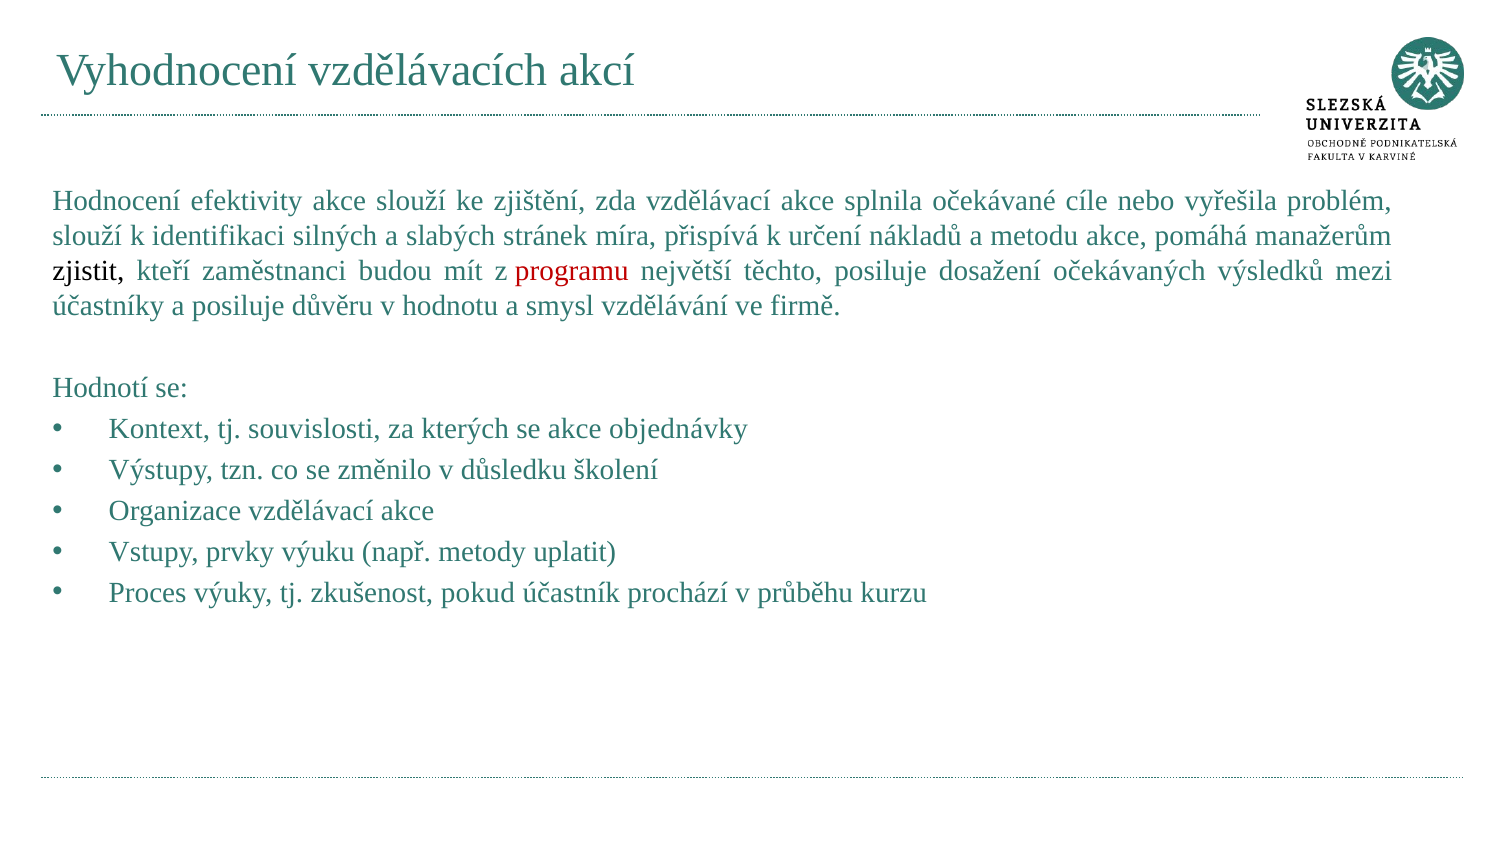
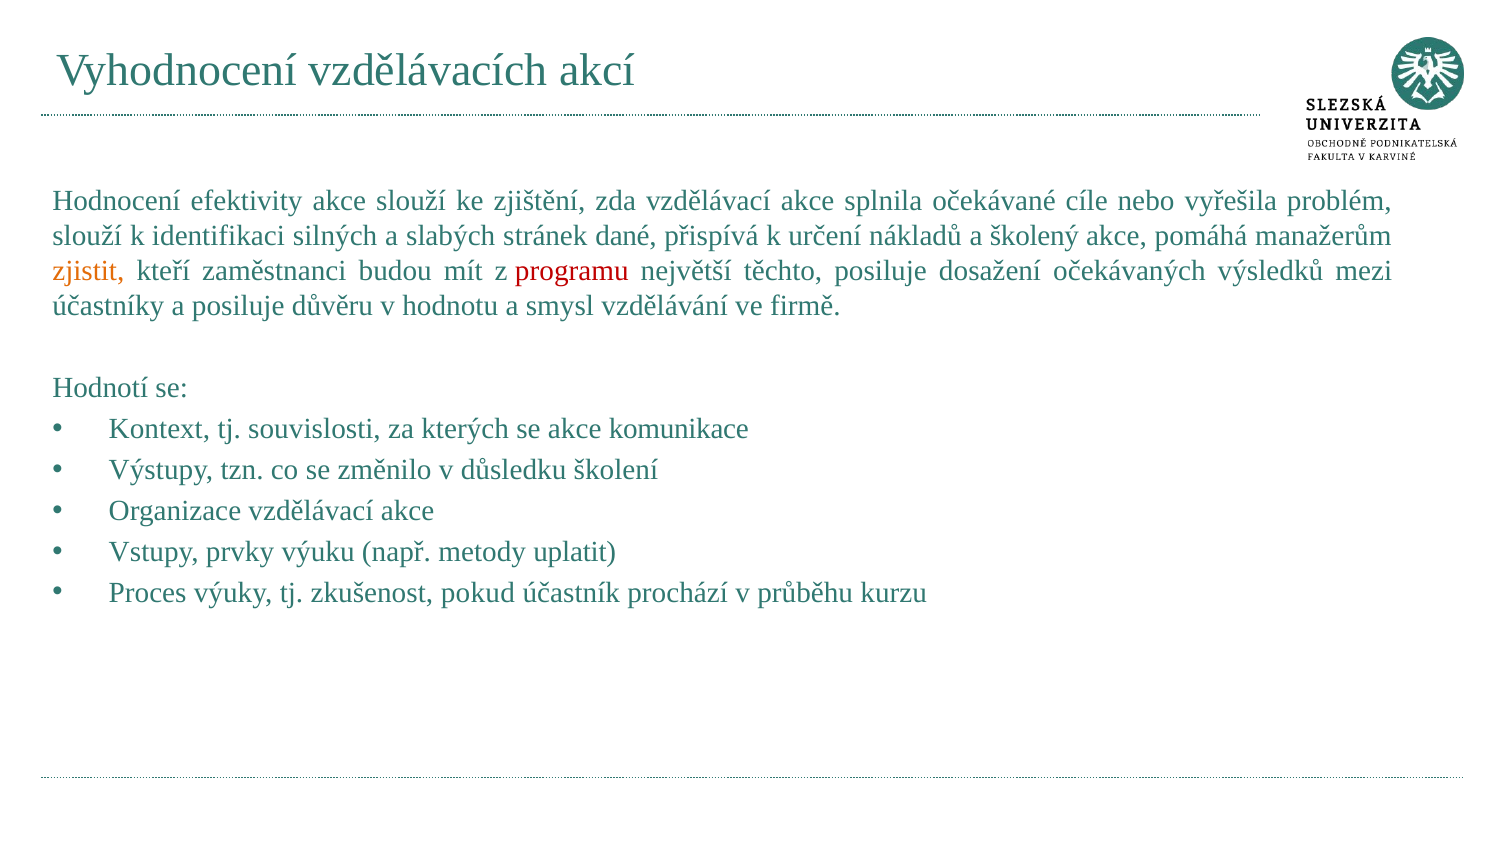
míra: míra -> dané (626, 236)
metodu: metodu -> školený (1034, 236)
zjistit colour: black -> orange (88, 271)
objednávky: objednávky -> komunikace (679, 429)
